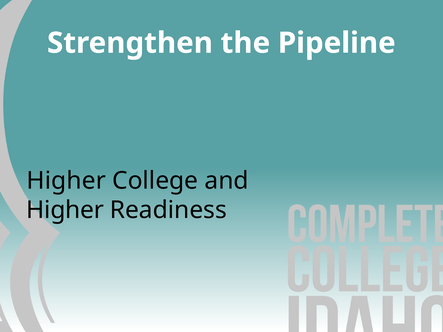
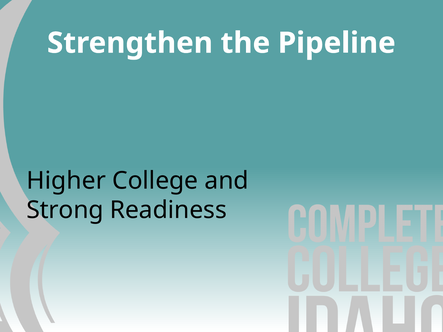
Higher: Higher -> Strong (65, 210)
